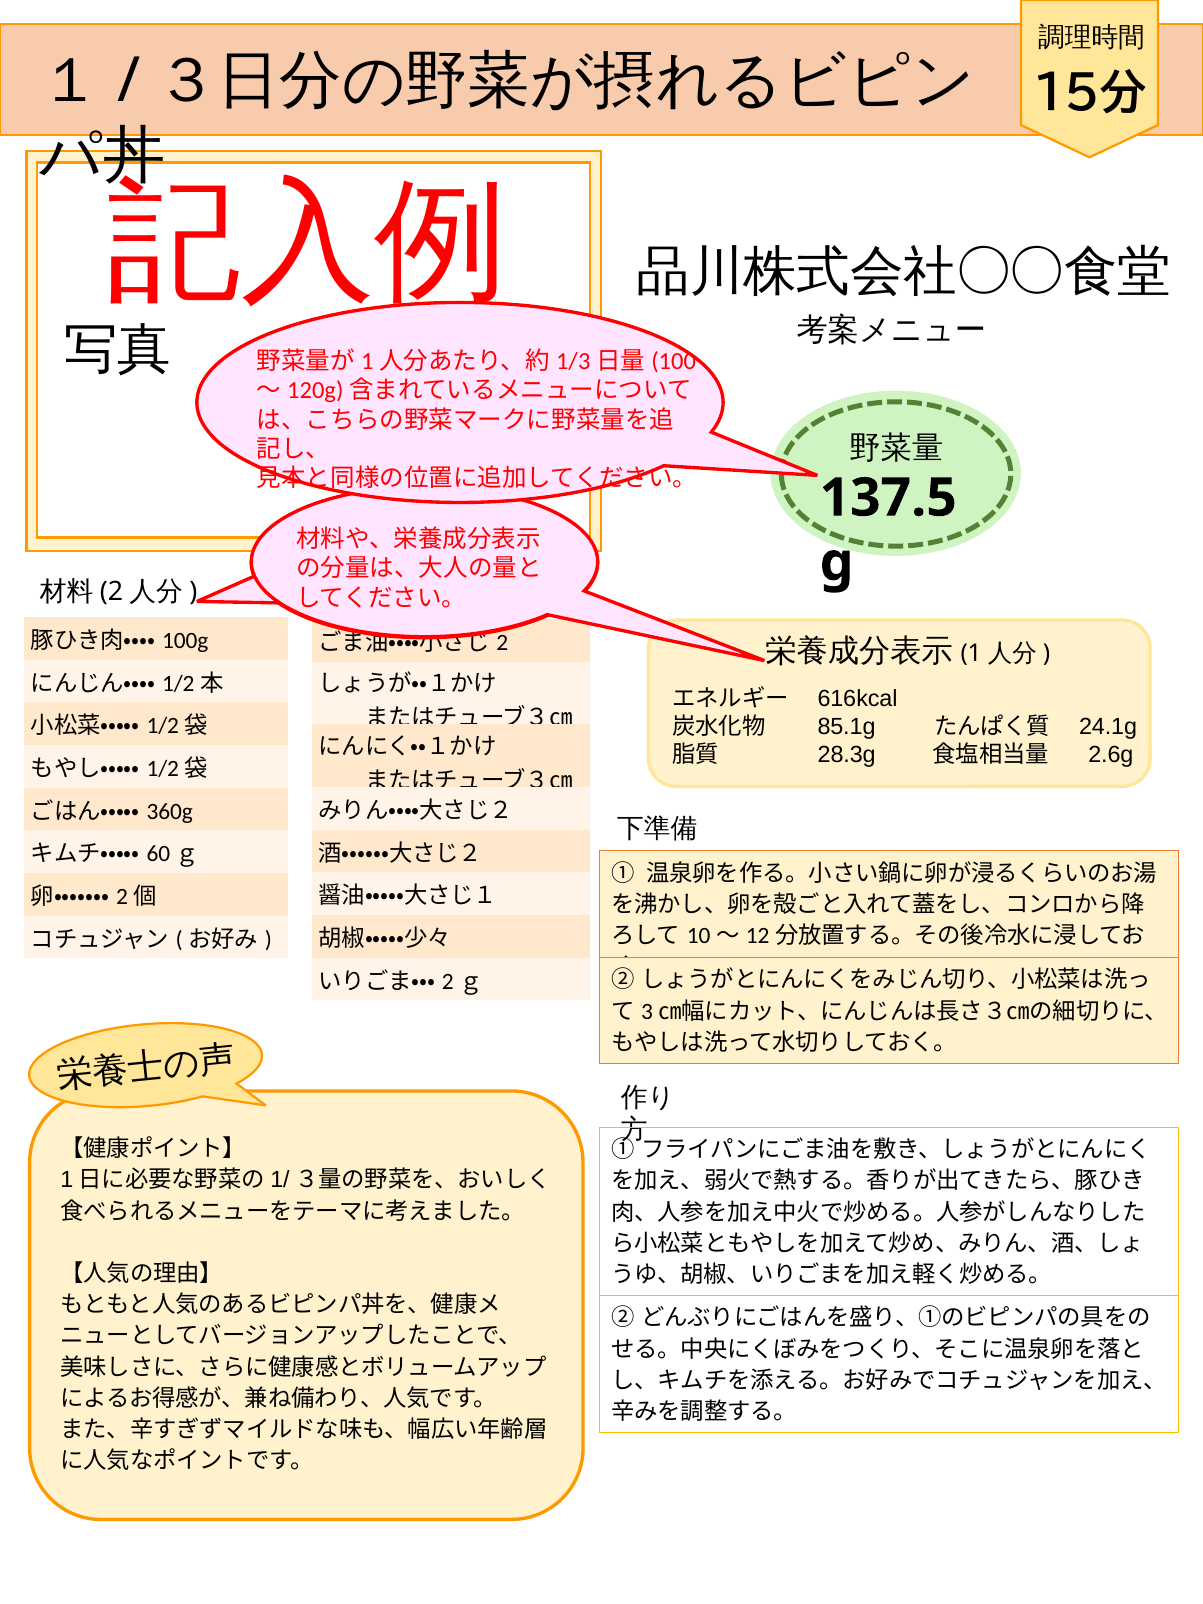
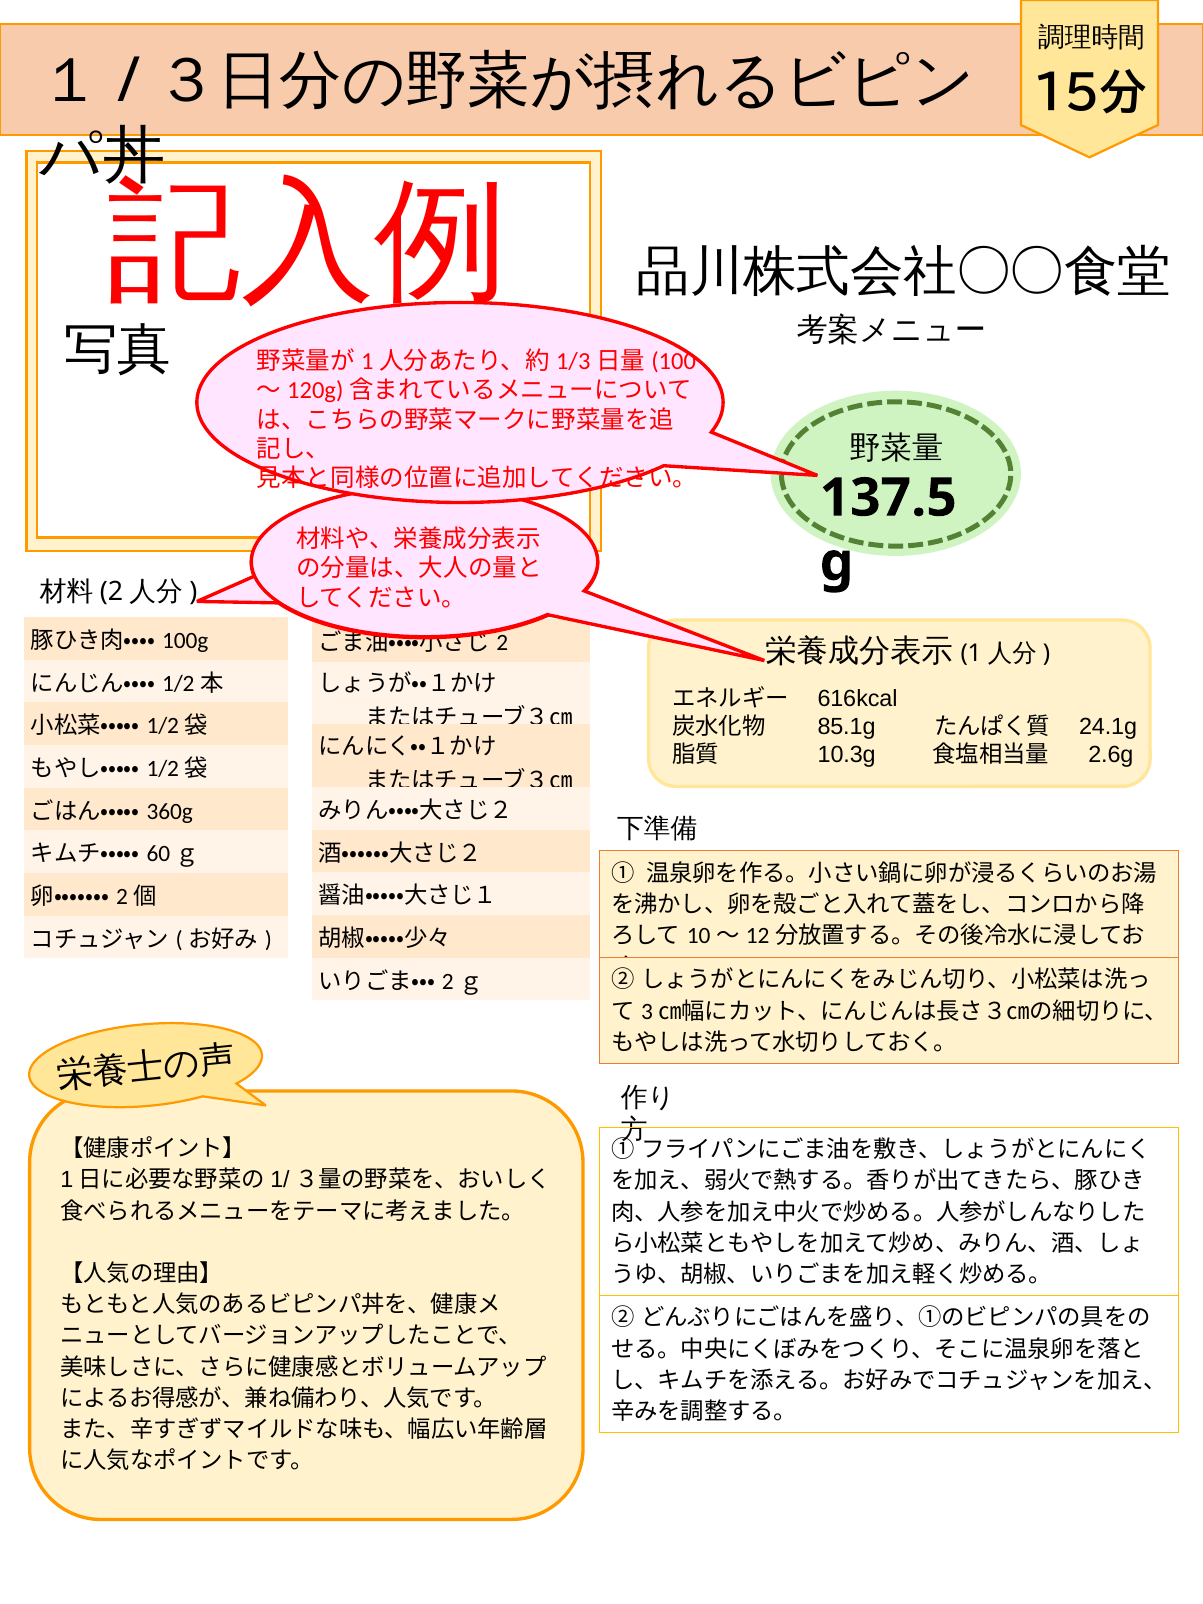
28.3g: 28.3g -> 10.3g (847, 755)
